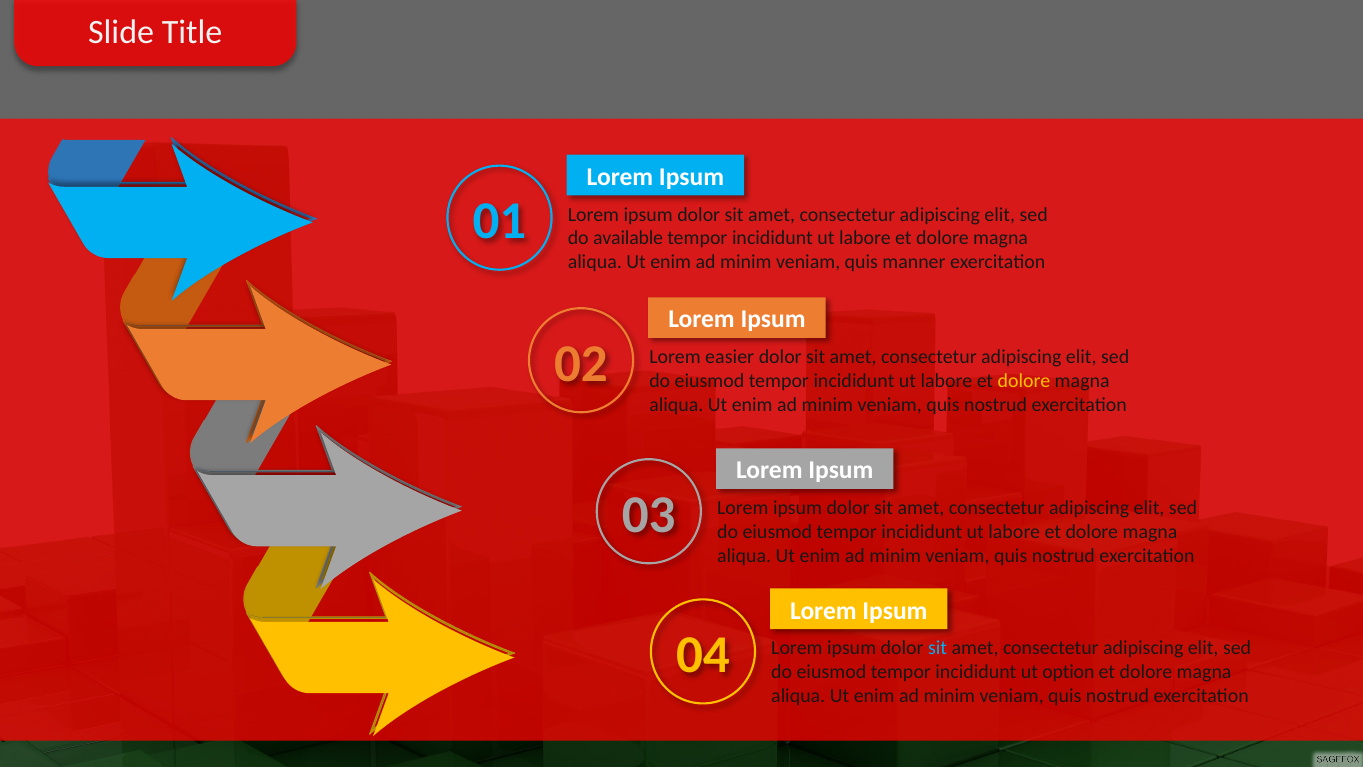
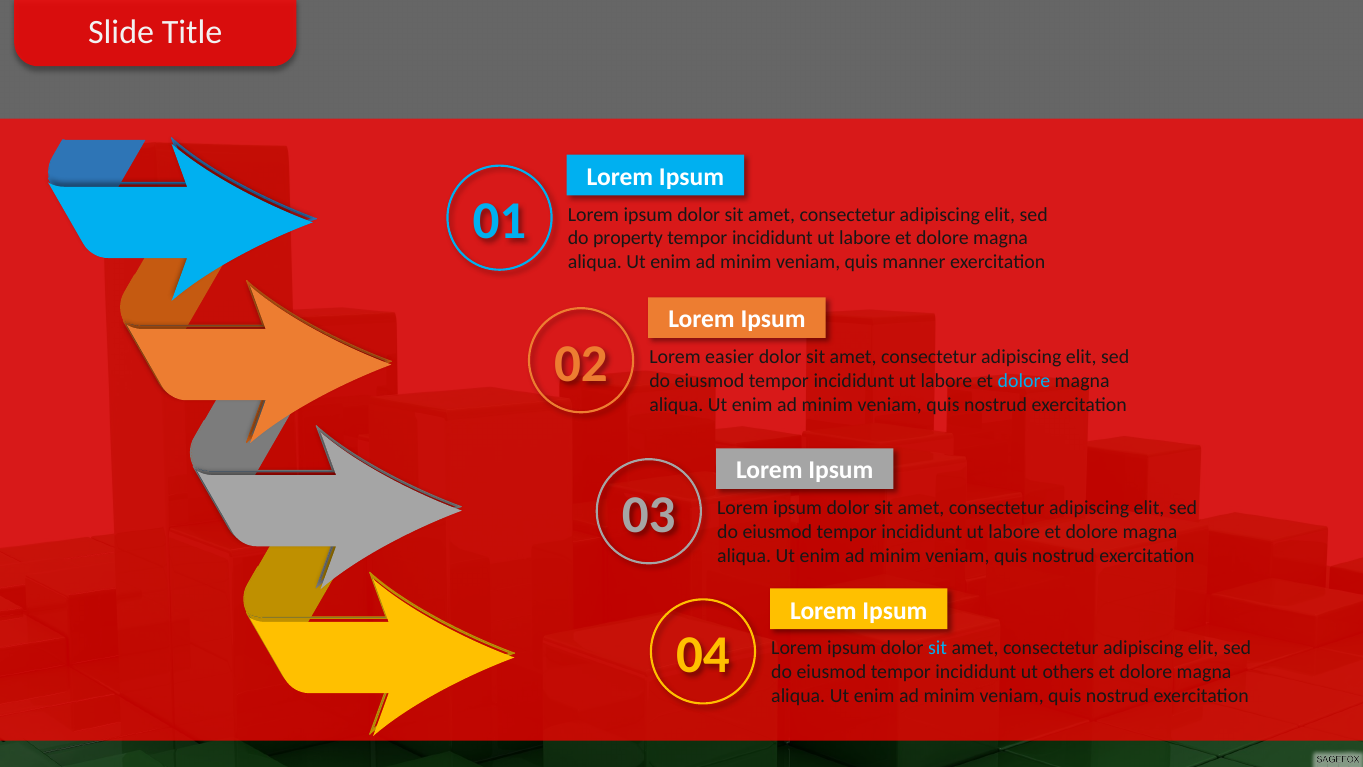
available: available -> property (628, 238)
dolore colour: yellow -> light blue (1024, 381)
option: option -> others (1068, 672)
